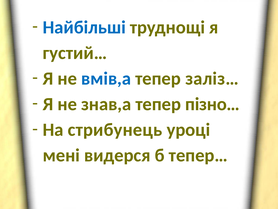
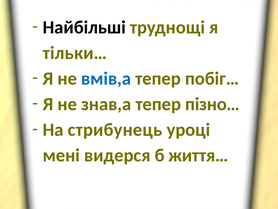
Найбільші colour: blue -> black (84, 27)
густий…: густий… -> тільки… (75, 53)
заліз…: заліз… -> побіг… (212, 78)
тепер…: тепер… -> життя… (198, 155)
